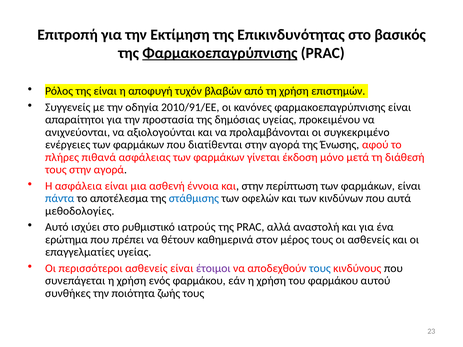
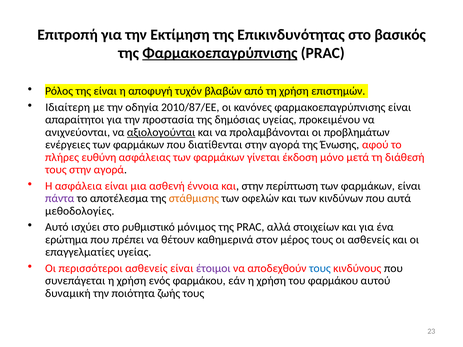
Συγγενείς: Συγγενείς -> Ιδιαίτερη (68, 107)
2010/91/EΕ: 2010/91/EΕ -> 2010/87/EΕ (190, 107)
αξιολογούνται underline: none -> present (161, 132)
συγκεκριμένο: συγκεκριμένο -> προβλημάτων (357, 132)
πιθανά: πιθανά -> ευθύνη (99, 157)
πάντα colour: blue -> purple (60, 199)
στάθμισης colour: blue -> orange (194, 199)
ιατρούς: ιατρούς -> μόνιμος (197, 227)
αναστολή: αναστολή -> στοιχείων (316, 227)
συνθήκες: συνθήκες -> δυναμική (68, 293)
